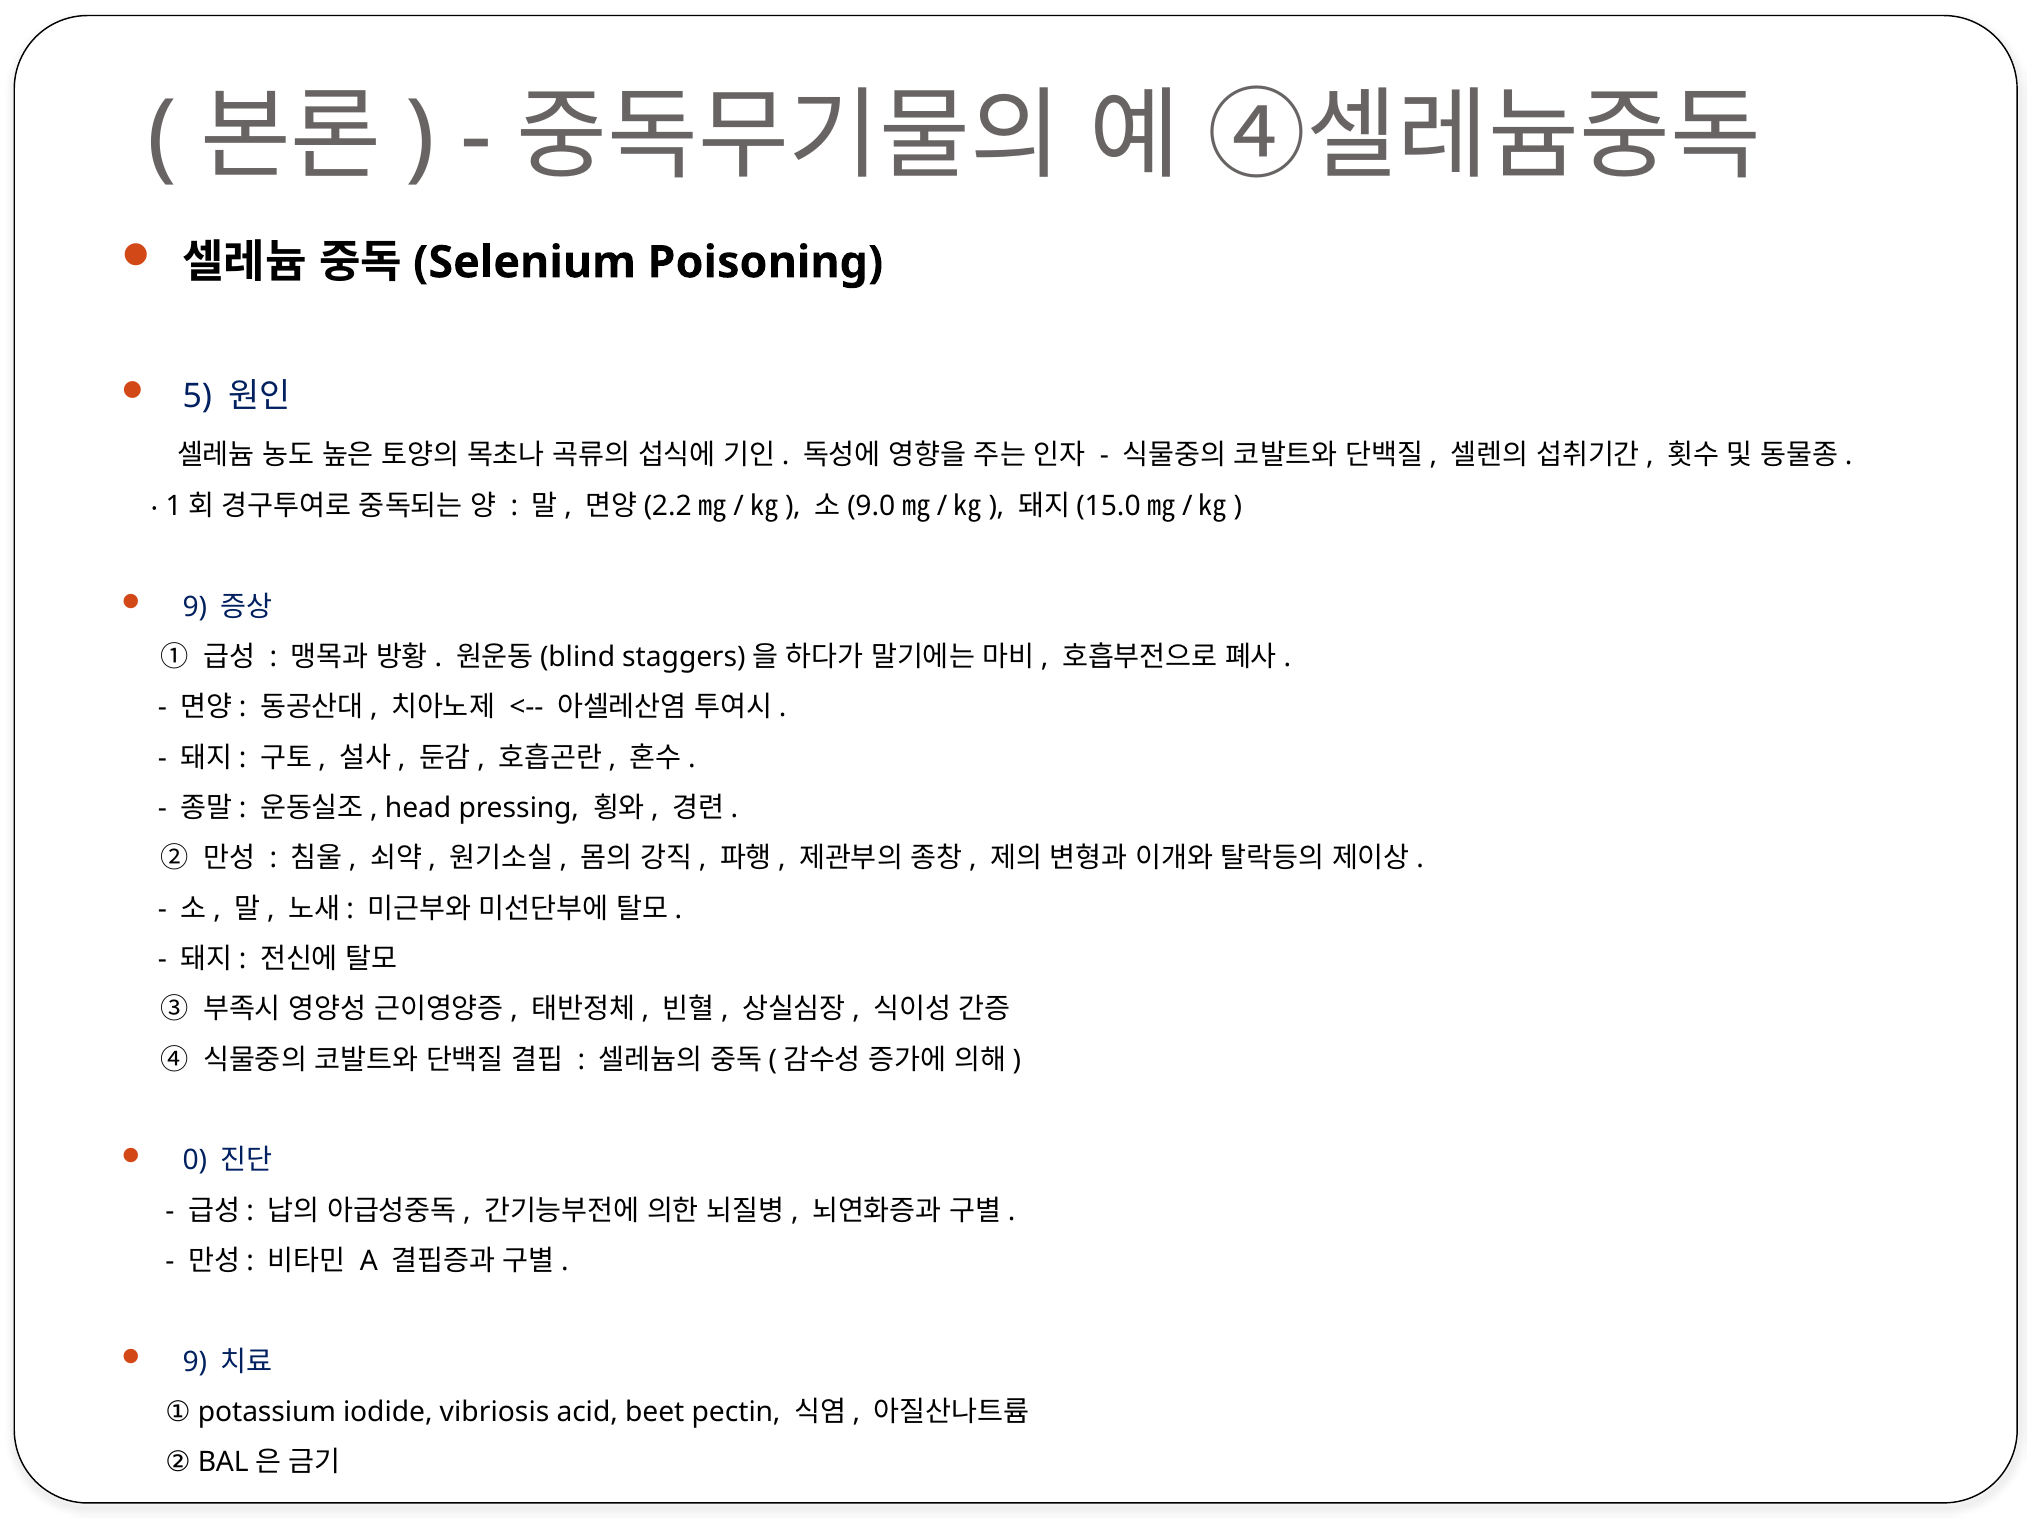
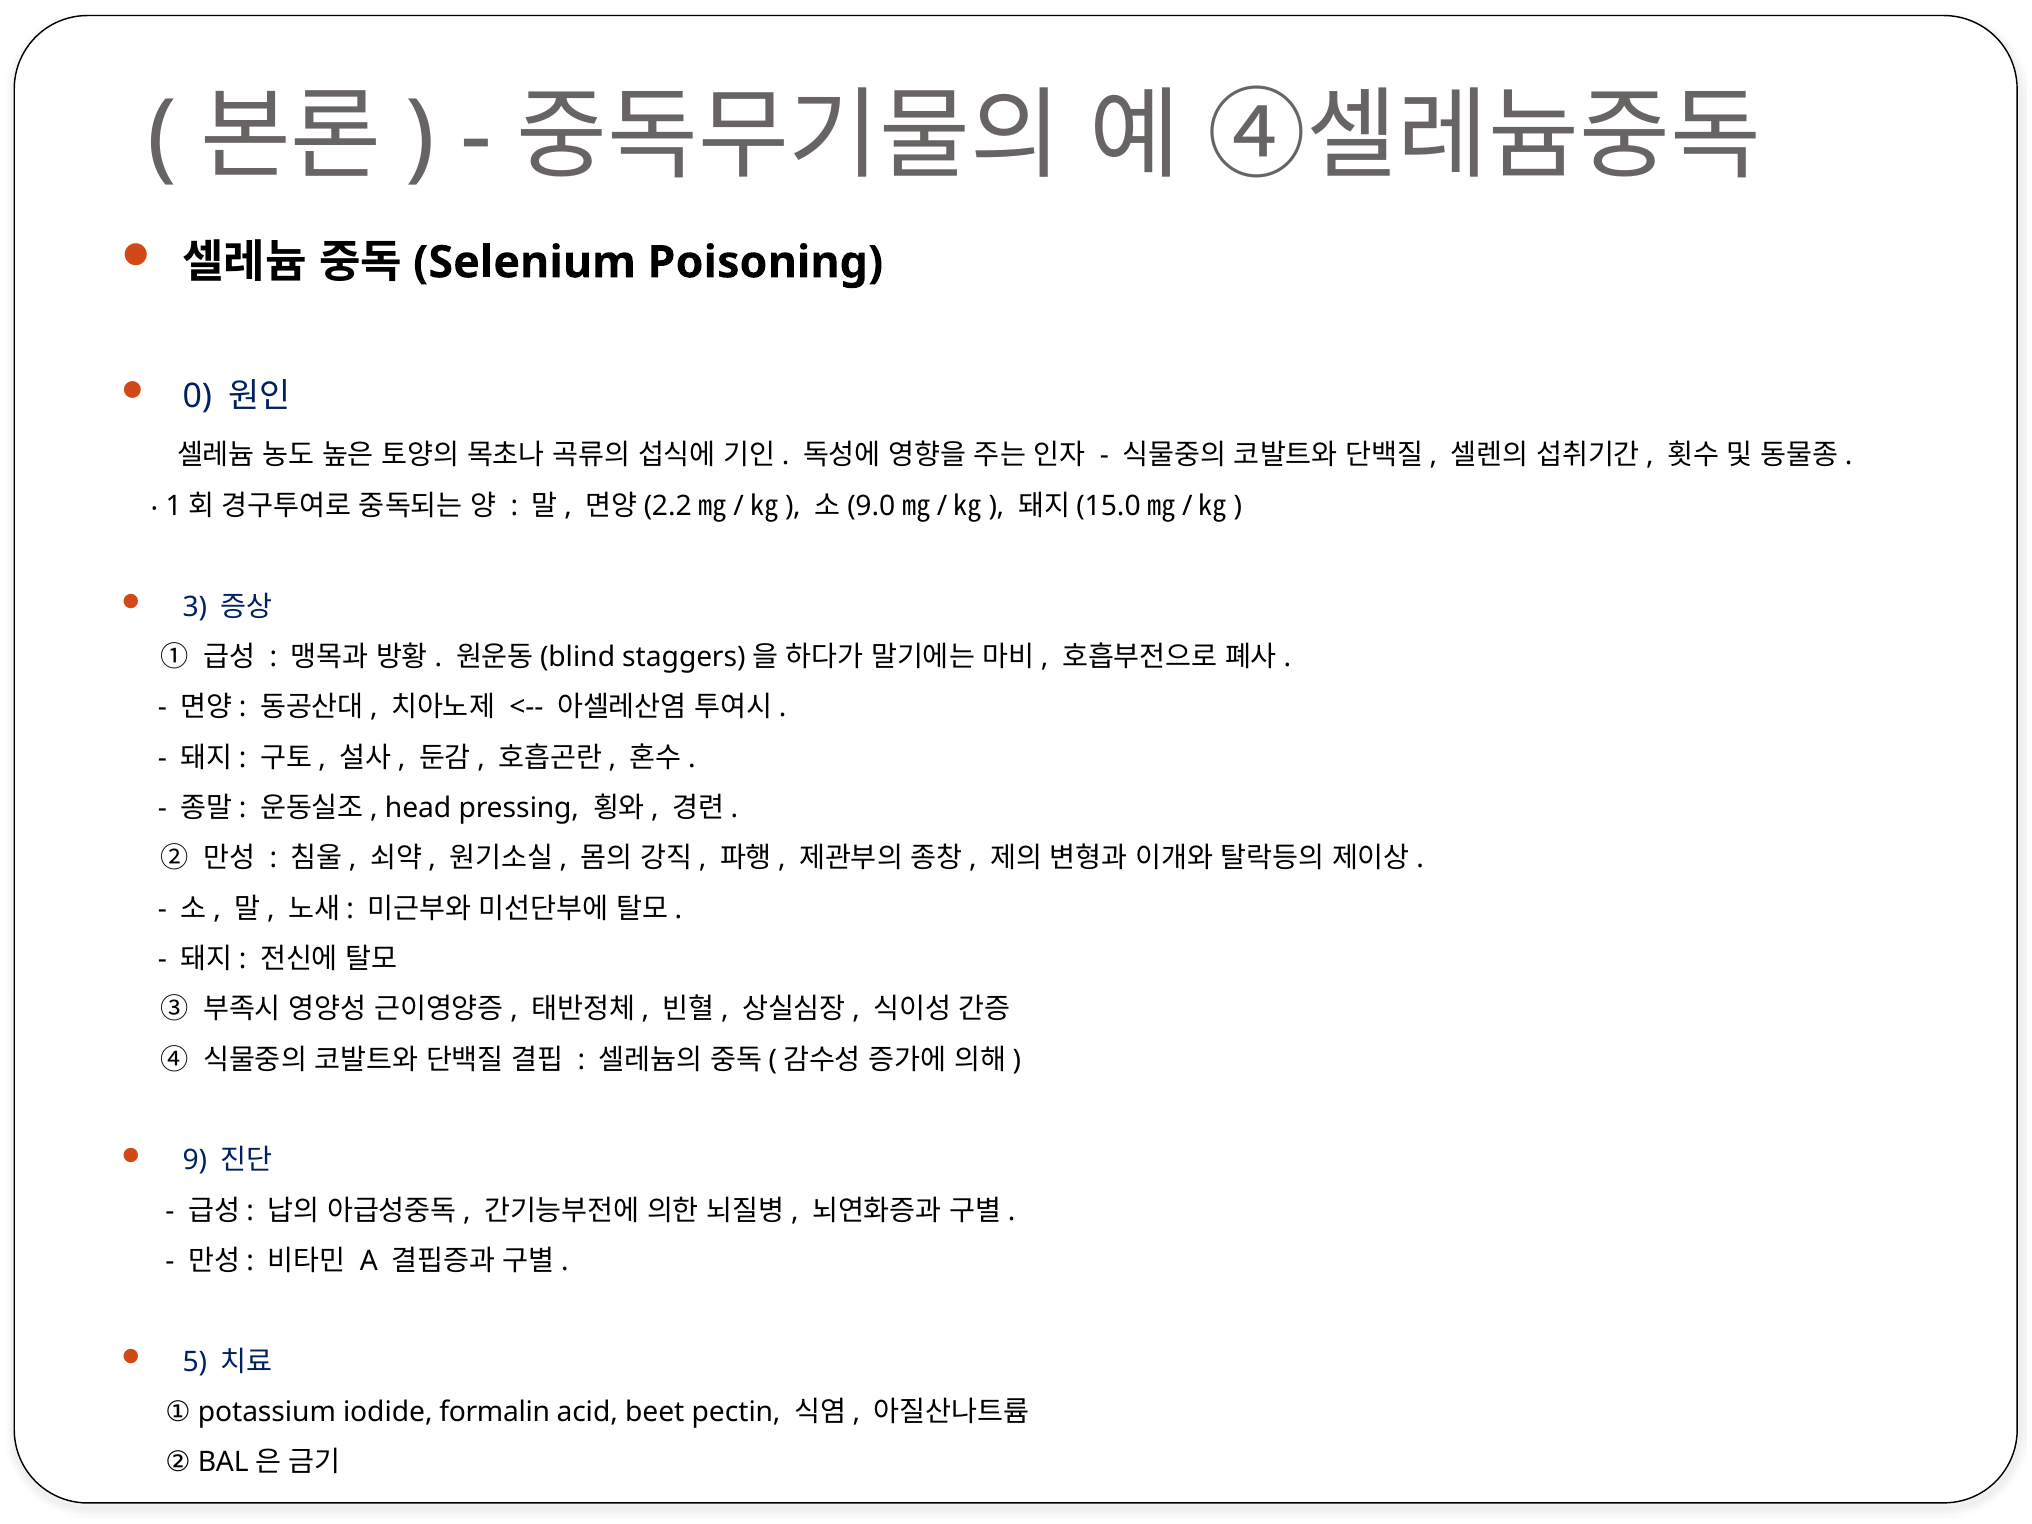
5: 5 -> 0 (197, 396)
9: 9 -> 3 (195, 607)
0: 0 -> 9 (195, 1161)
9: 9 -> 5 (195, 1362)
vibriosis: vibriosis -> formalin (495, 1412)
